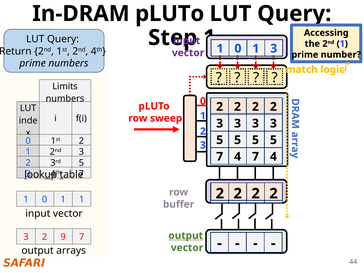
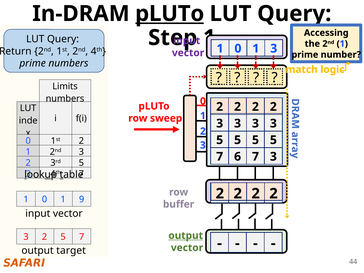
pLUTo underline: none -> present (170, 14)
4: 4 -> 6 (238, 157)
4: 4 -> 3 (273, 157)
1 1: 1 -> 9 (82, 199)
2 9: 9 -> 5 (63, 237)
arrays: arrays -> target (71, 251)
